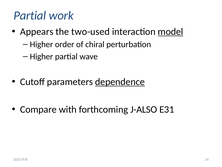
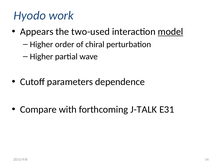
Partial: Partial -> Hyodo (30, 16)
dependence underline: present -> none (120, 82)
J-ALSO: J-ALSO -> J-TALK (144, 109)
